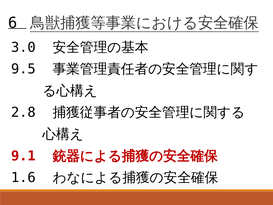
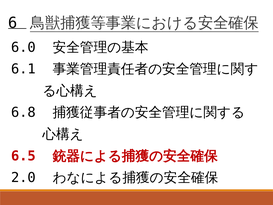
3.0: 3.0 -> 6.0 (23, 47)
9.5: 9.5 -> 6.1 (23, 69)
2.8: 2.8 -> 6.8 (23, 112)
9.1: 9.1 -> 6.5 (23, 156)
1.6: 1.6 -> 2.0 (23, 177)
